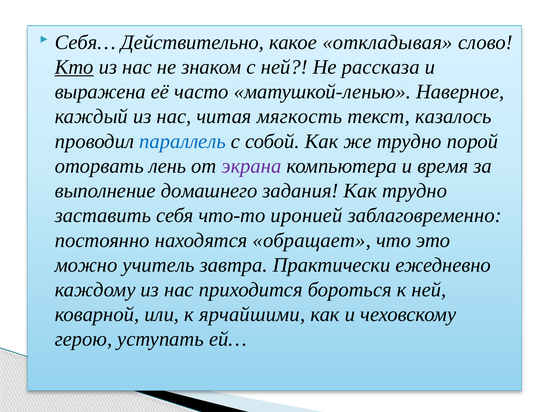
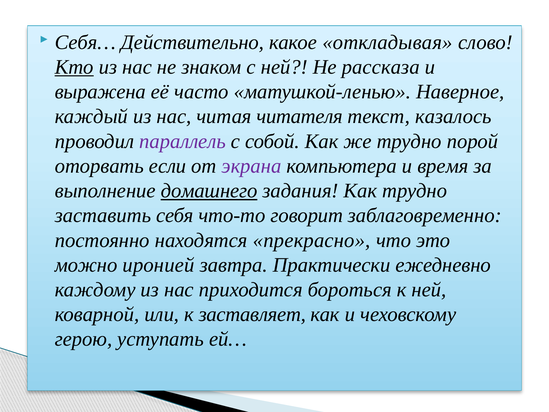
мягкость: мягкость -> читателя (300, 116)
параллель colour: blue -> purple (182, 141)
лень: лень -> если (168, 166)
домашнего underline: none -> present (209, 191)
иронией: иронией -> говорит (307, 215)
обращает: обращает -> прекрасно (312, 240)
учитель: учитель -> иронией (158, 265)
ярчайшими: ярчайшими -> заставляет (252, 314)
